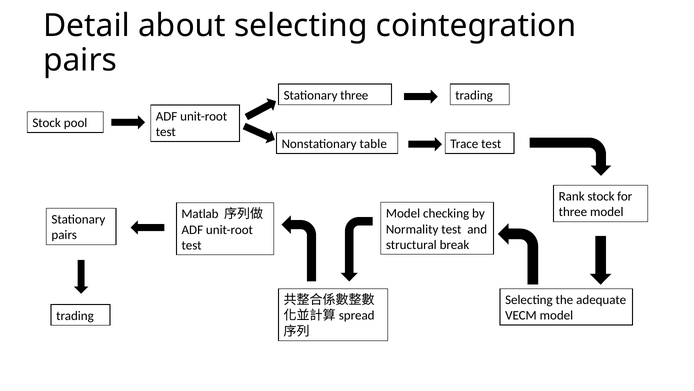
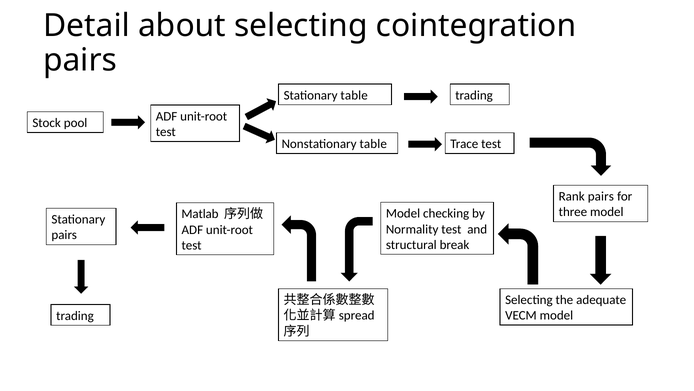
Stationary three: three -> table (354, 95)
Rank stock: stock -> pairs (601, 196)
